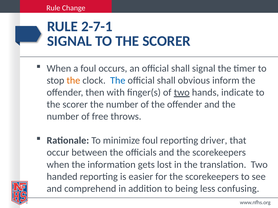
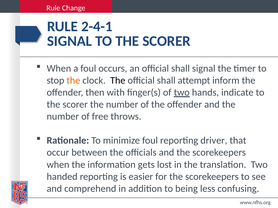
2-7-1: 2-7-1 -> 2-4-1 (97, 27)
The colour: blue -> black (118, 81)
obvious: obvious -> attempt (194, 81)
